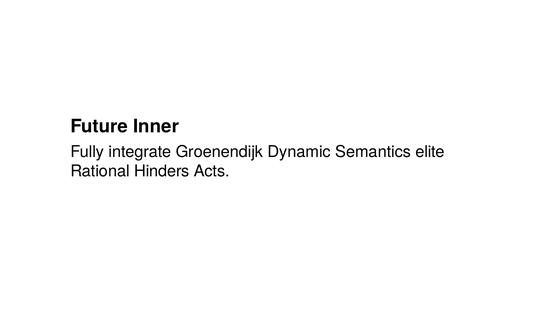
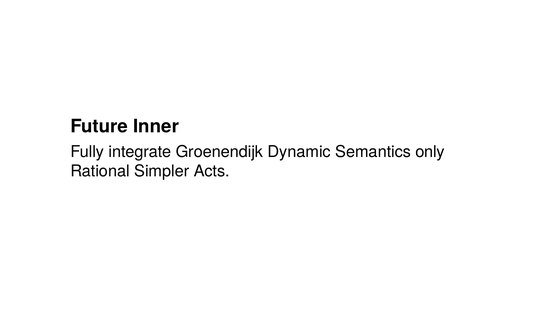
elite: elite -> only (430, 152)
Hinders: Hinders -> Simpler (162, 171)
